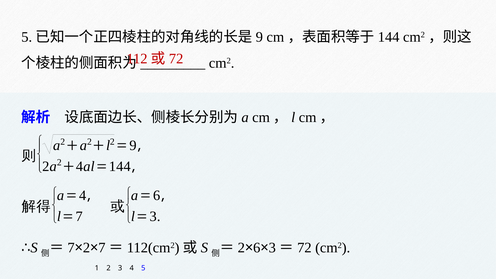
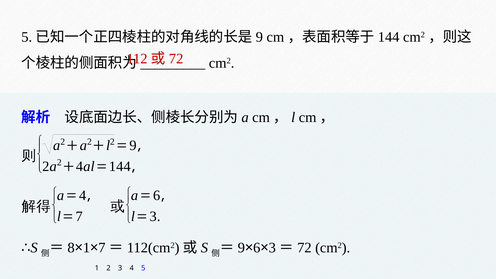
7: 7 -> 8 (71, 248)
2: 2 -> 1 (86, 248)
2: 2 -> 9 (241, 248)
